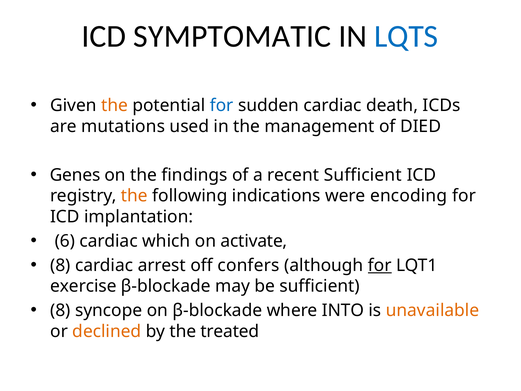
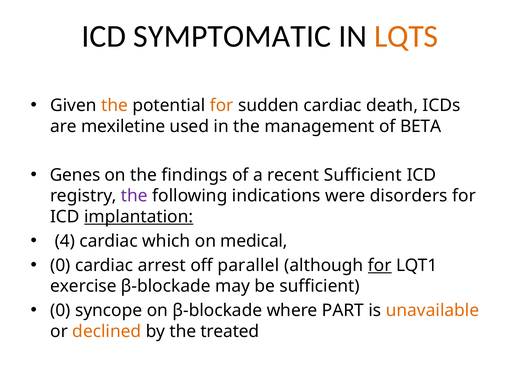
LQTS colour: blue -> orange (406, 36)
for colour: blue -> orange (222, 105)
mutations: mutations -> mexiletine (123, 126)
DIED: DIED -> BETA (421, 126)
the colour: orange -> purple (134, 196)
encoding: encoding -> disorders (409, 196)
implantation underline: none -> present (139, 217)
6: 6 -> 4 (65, 241)
activate: activate -> medical (254, 241)
8: 8 -> 0 (60, 265)
confers: confers -> parallel (248, 265)
8: 8 -> 0 (60, 310)
INTO: INTO -> PART (343, 310)
